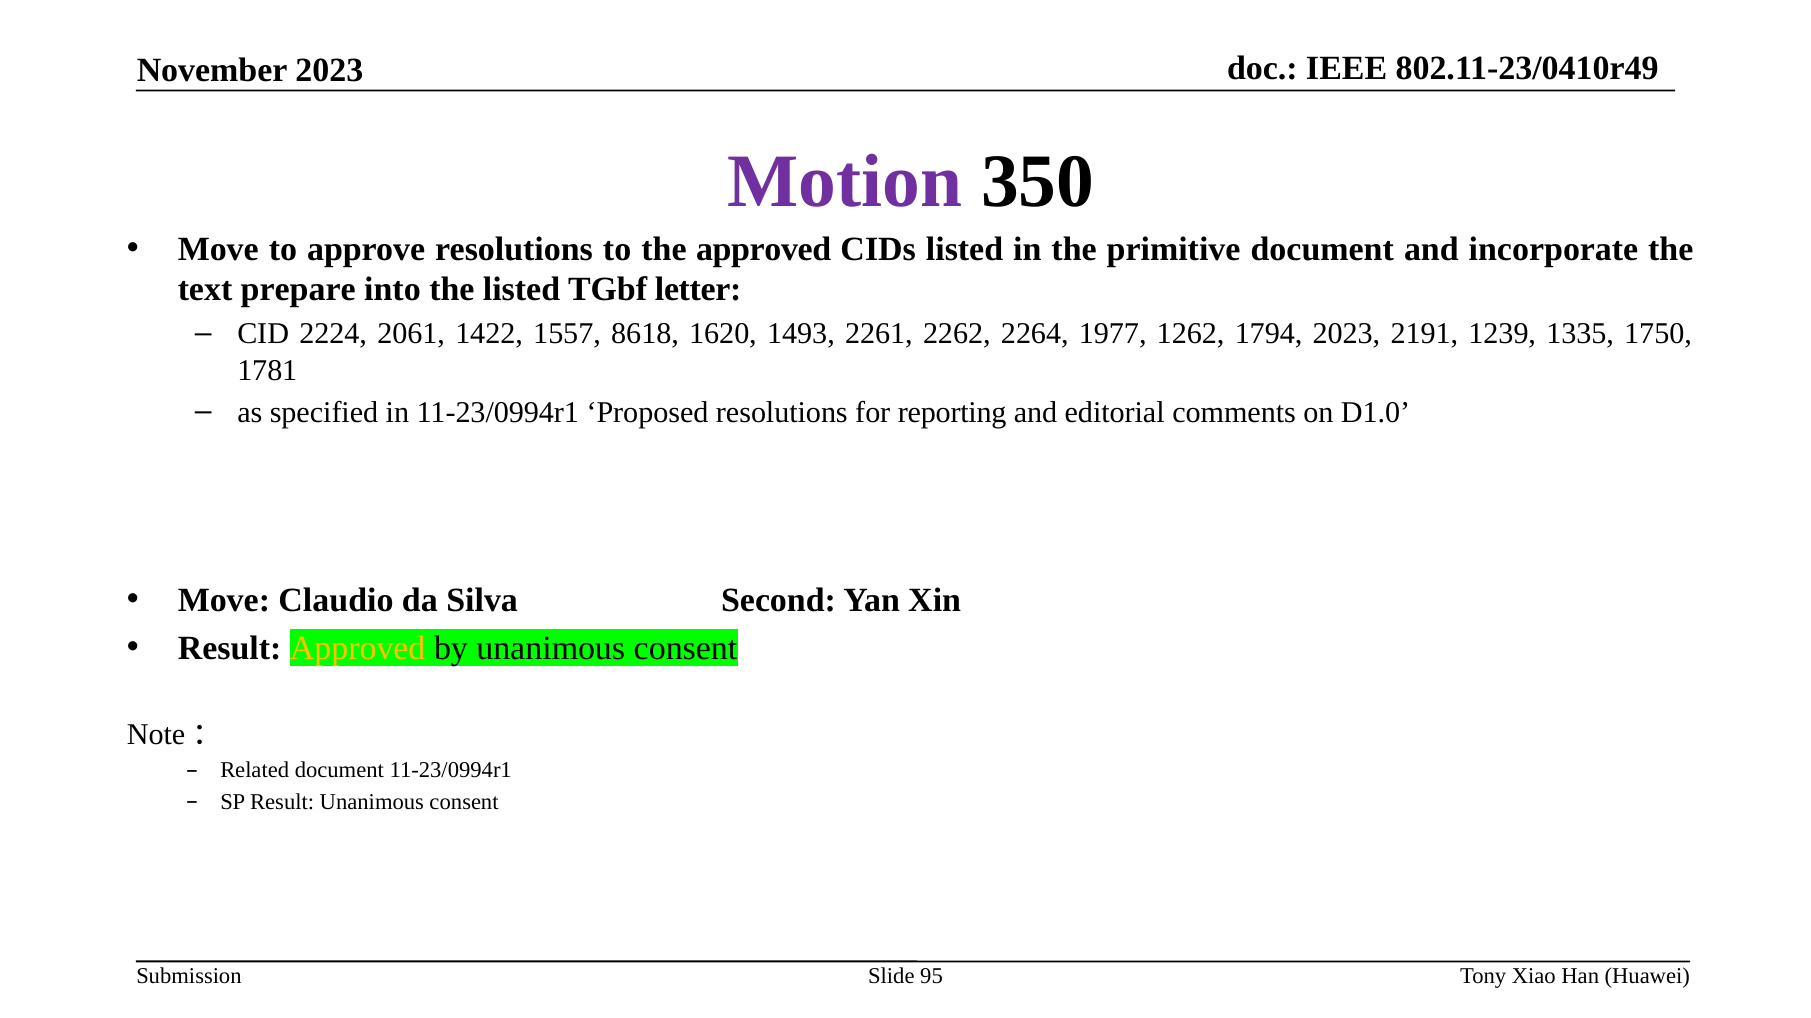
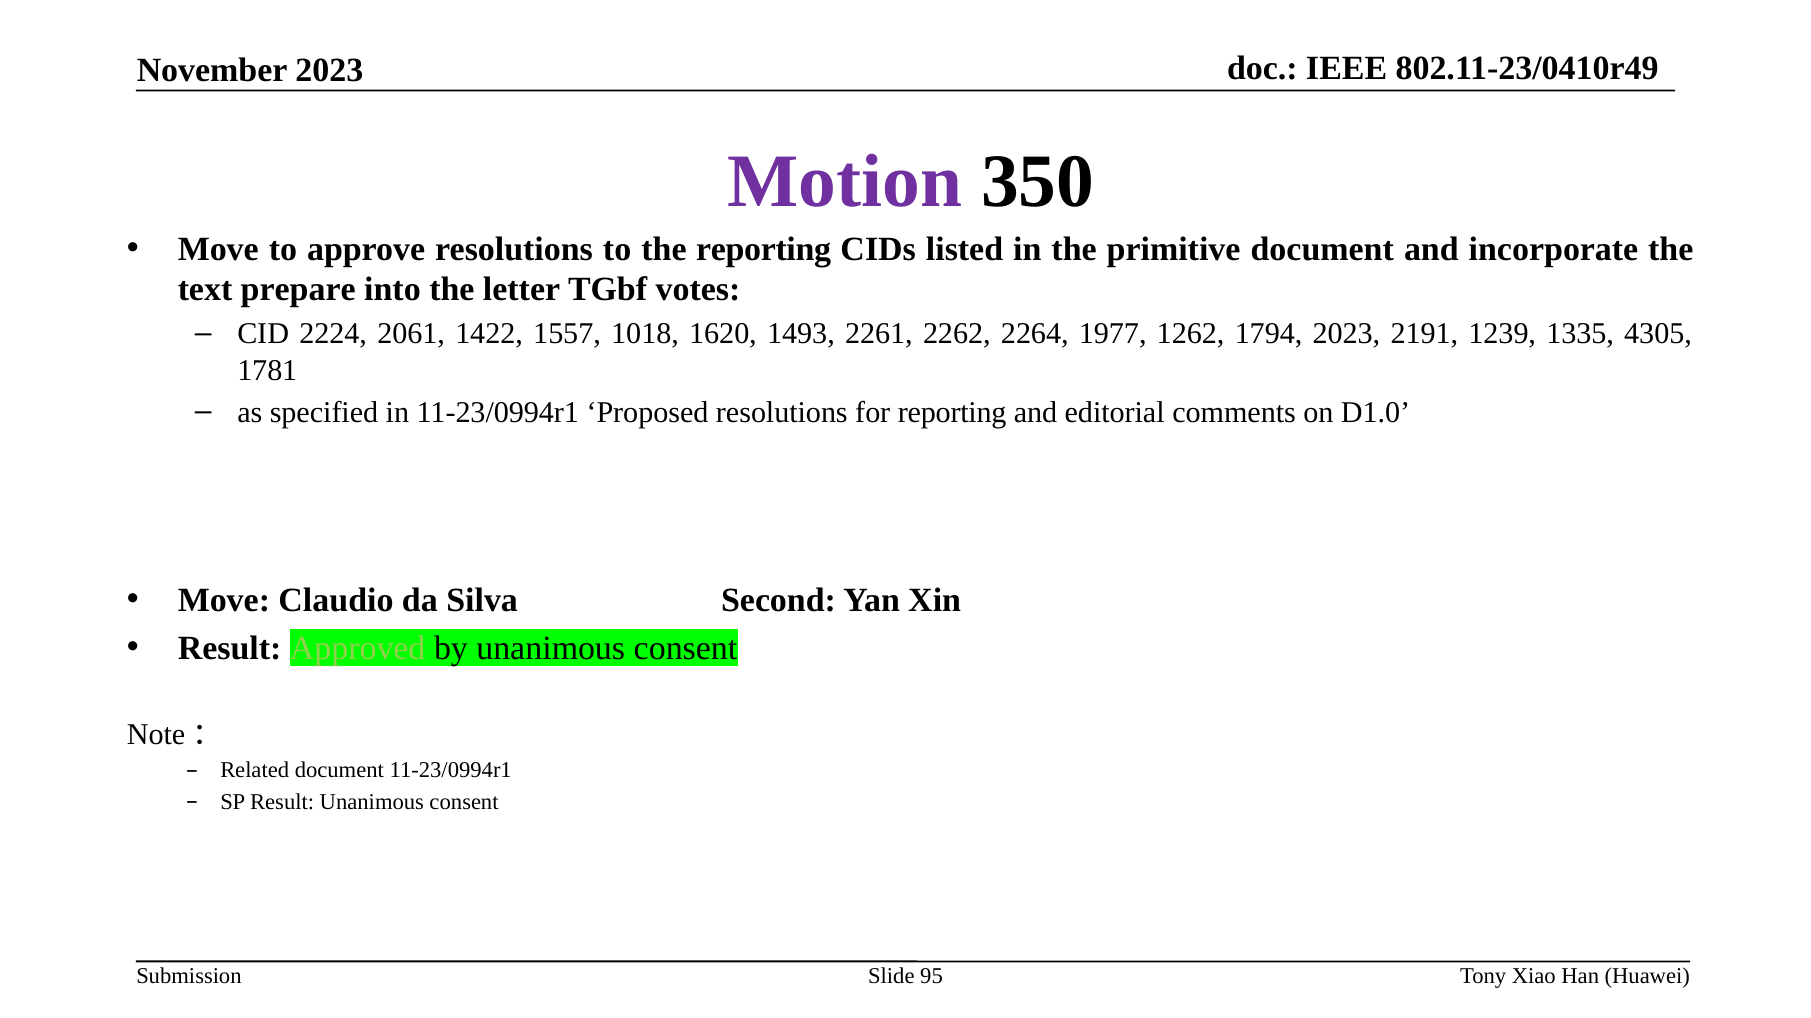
the approved: approved -> reporting (764, 249)
the listed: listed -> letter (522, 290)
letter: letter -> votes (698, 290)
8618: 8618 -> 1018 (645, 334)
1750: 1750 -> 4305 (1658, 334)
Approved colour: yellow -> light green (358, 648)
